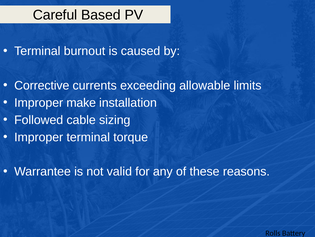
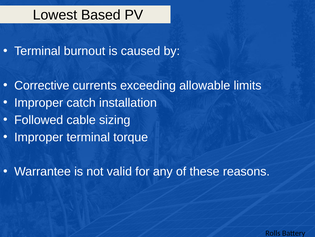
Careful: Careful -> Lowest (55, 15)
make: make -> catch (81, 102)
